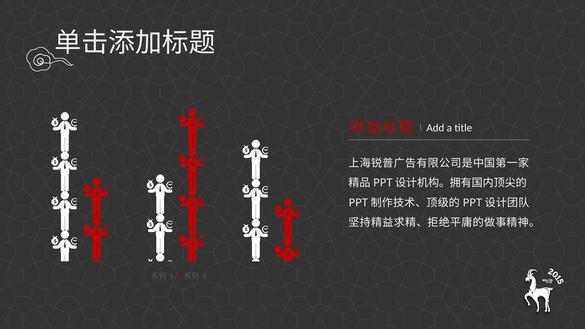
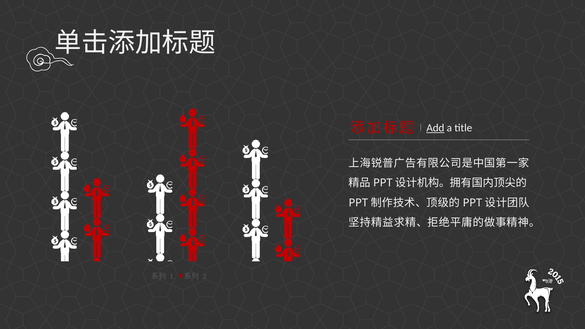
Add underline: none -> present (435, 128)
